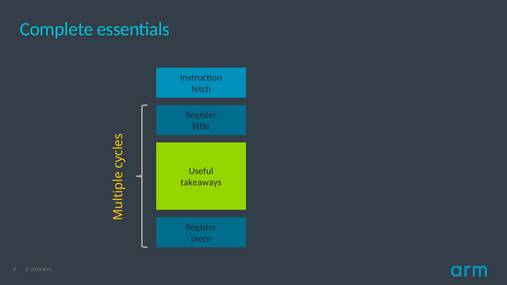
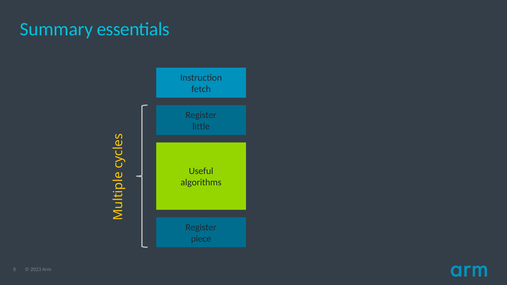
Complete: Complete -> Summary (56, 29)
takeaways: takeaways -> algorithms (201, 183)
